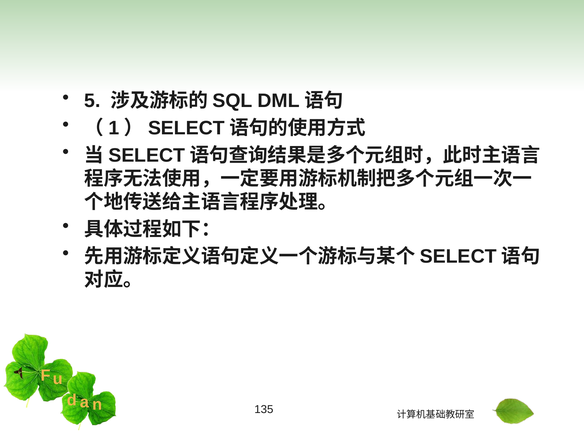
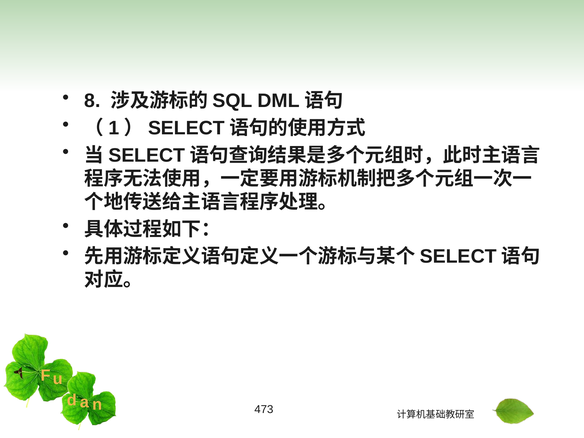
5: 5 -> 8 (92, 101)
135: 135 -> 473 (264, 409)
